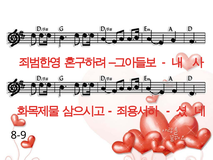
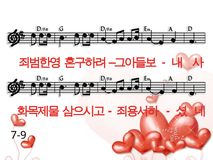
8-9: 8-9 -> 7-9 (19, 135)
